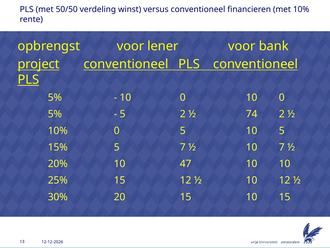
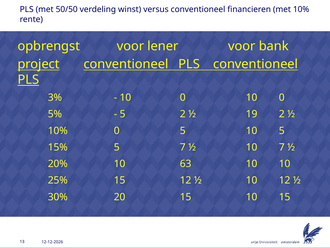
5%: 5% -> 3% (55, 97)
74: 74 -> 19 (252, 114)
47: 47 -> 63 (186, 163)
